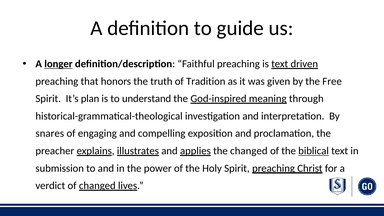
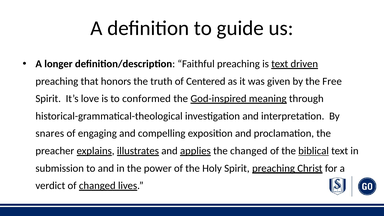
longer underline: present -> none (58, 64)
Tradition: Tradition -> Centered (206, 81)
plan: plan -> love (90, 99)
understand: understand -> conformed (146, 99)
